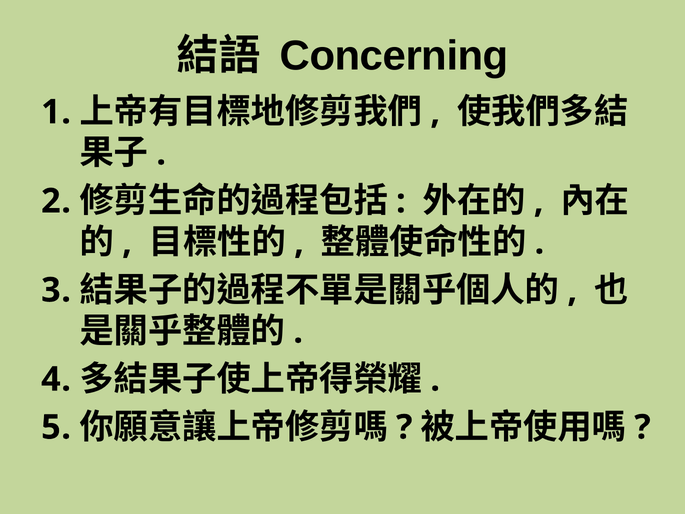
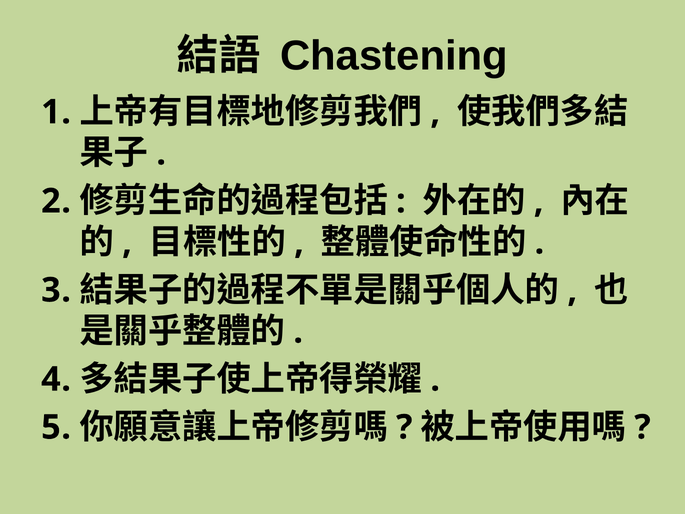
Concerning: Concerning -> Chastening (394, 56)
